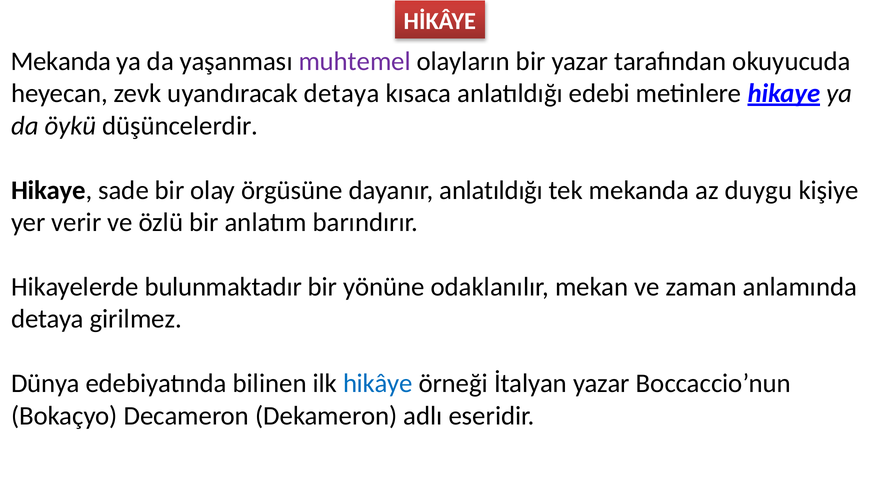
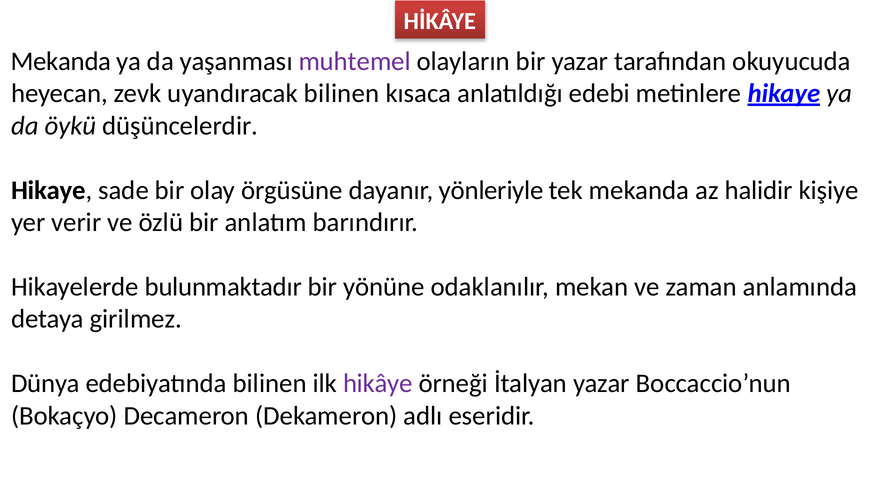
uyandıracak detaya: detaya -> bilinen (342, 93)
dayanır anlatıldığı: anlatıldığı -> yönleriyle (491, 190)
duygu: duygu -> halidir (759, 190)
hikâye colour: blue -> purple (378, 383)
